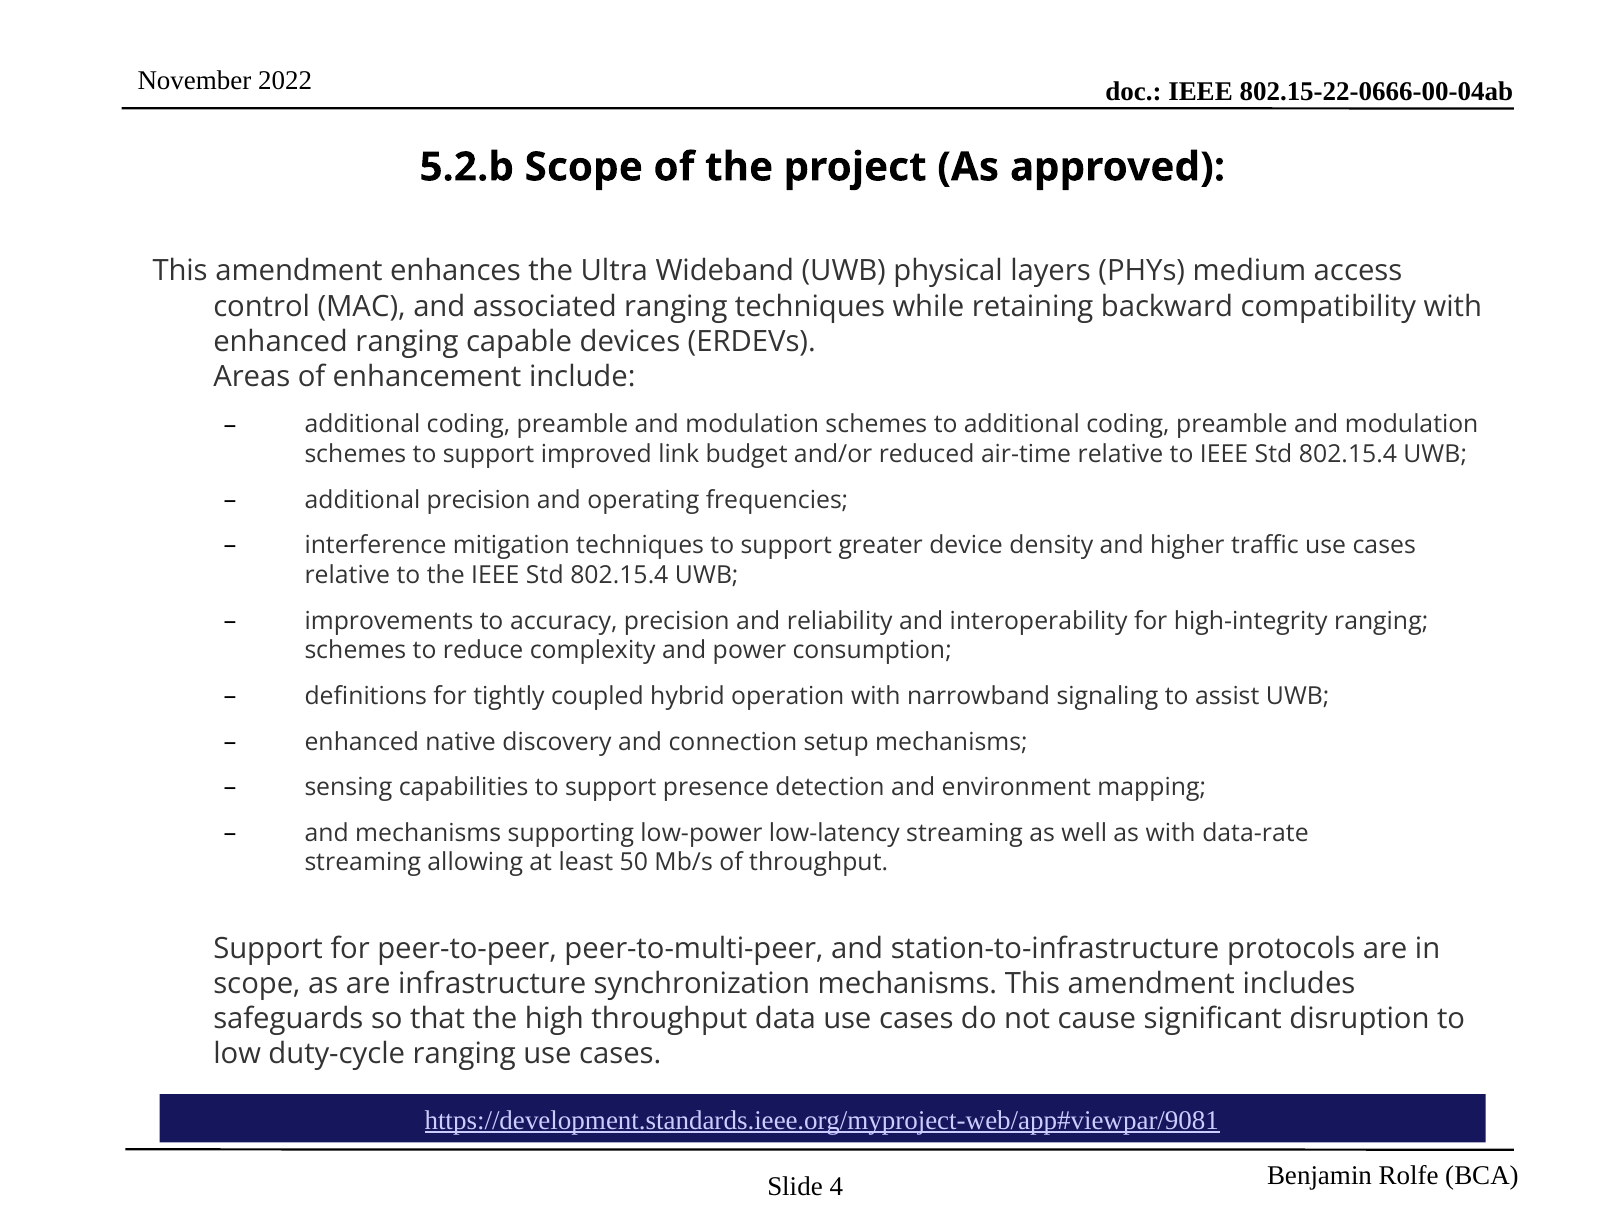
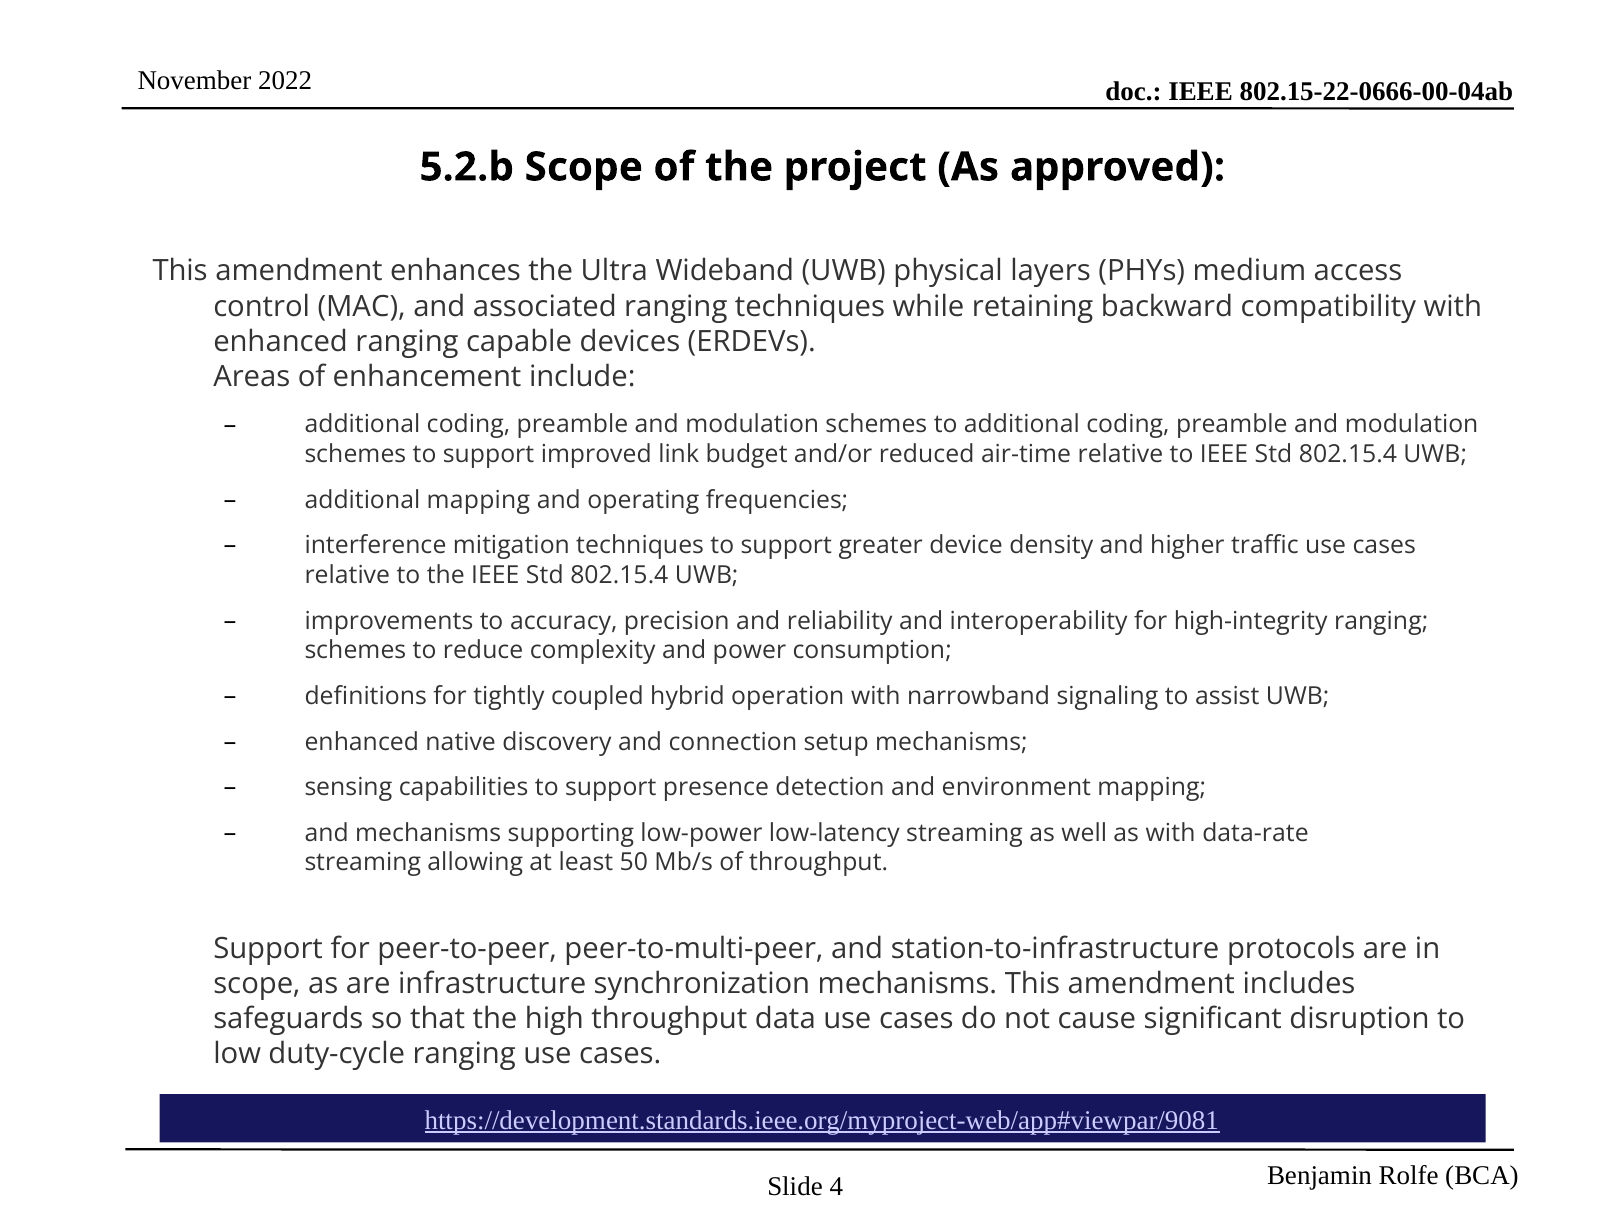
additional precision: precision -> mapping (478, 500)
